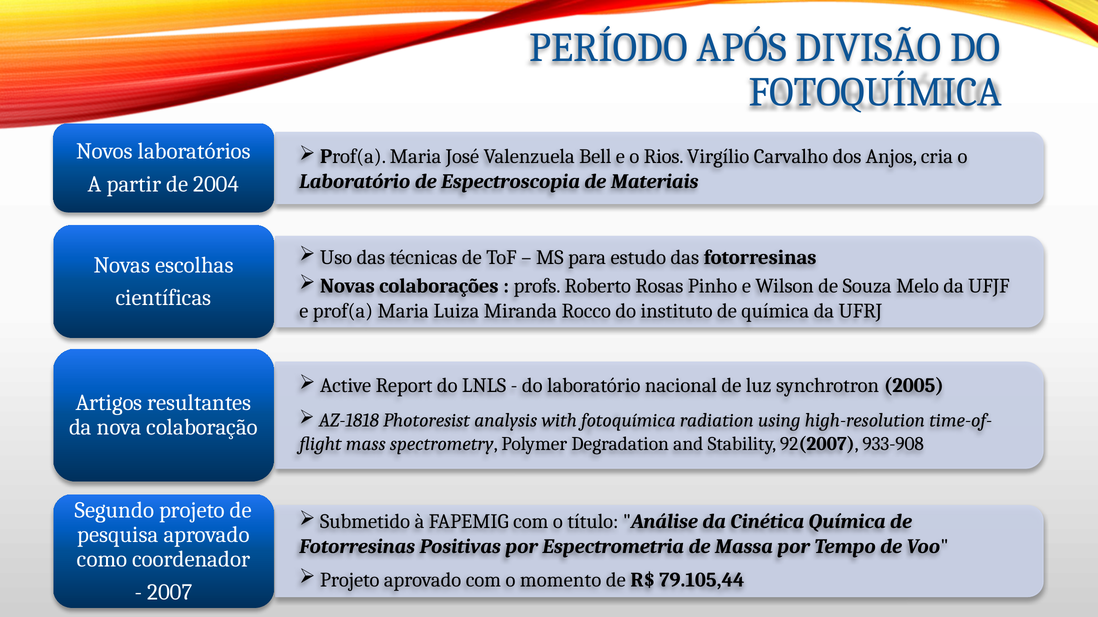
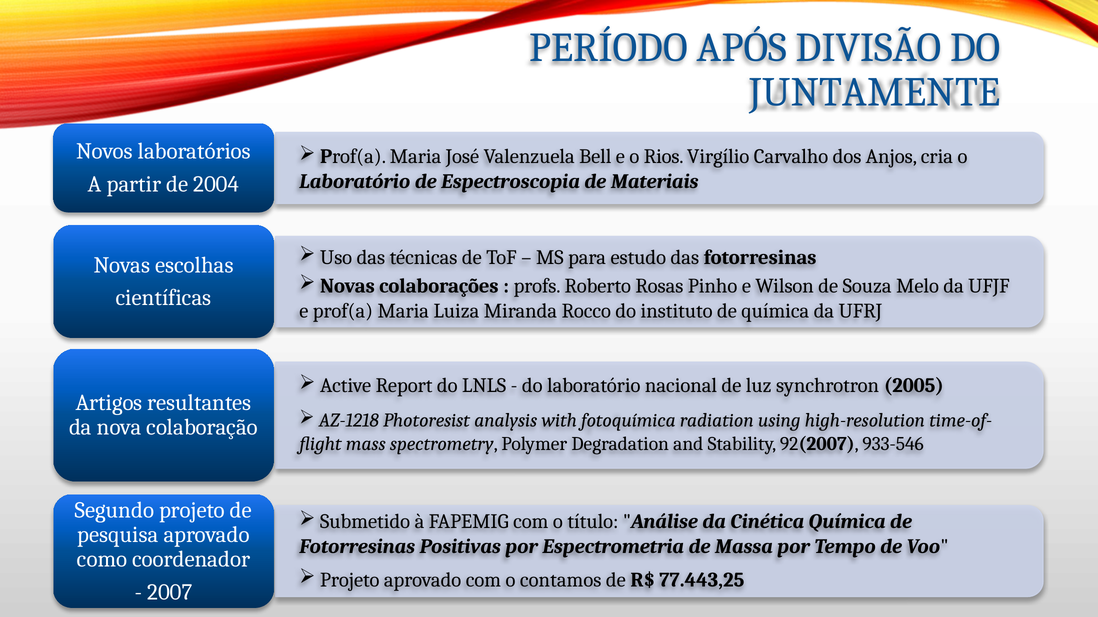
FOTOQUÍMICA: FOTOQUÍMICA -> JUNTAMENTE (875, 92)
AZ-1818: AZ-1818 -> AZ-1218 (349, 421)
933-908: 933-908 -> 933-546 (893, 444)
momento: momento -> contamos (561, 580)
79.105,44: 79.105,44 -> 77.443,25 (702, 580)
